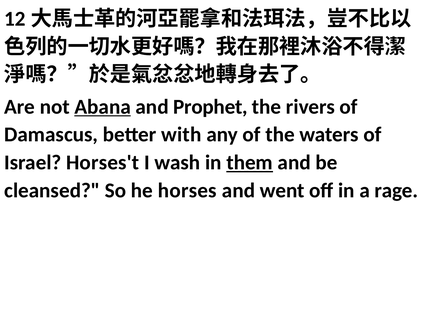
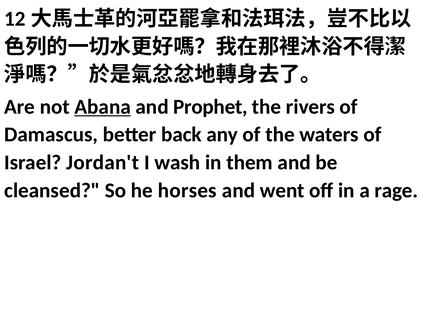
with: with -> back (181, 135)
Horses't: Horses't -> Jordan't (103, 163)
them underline: present -> none (250, 163)
